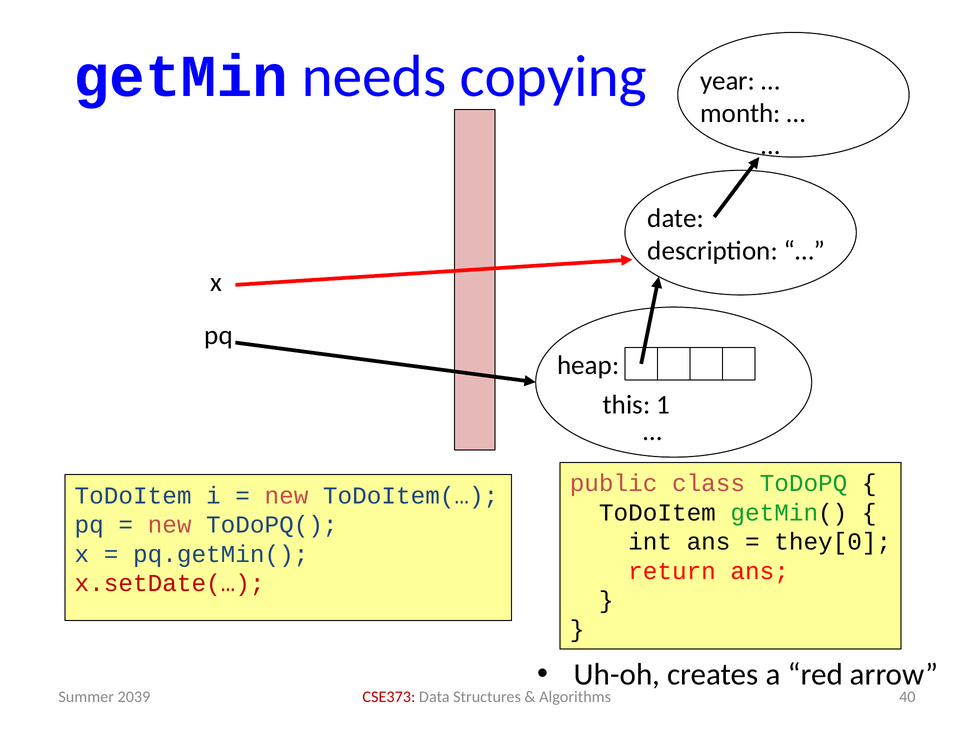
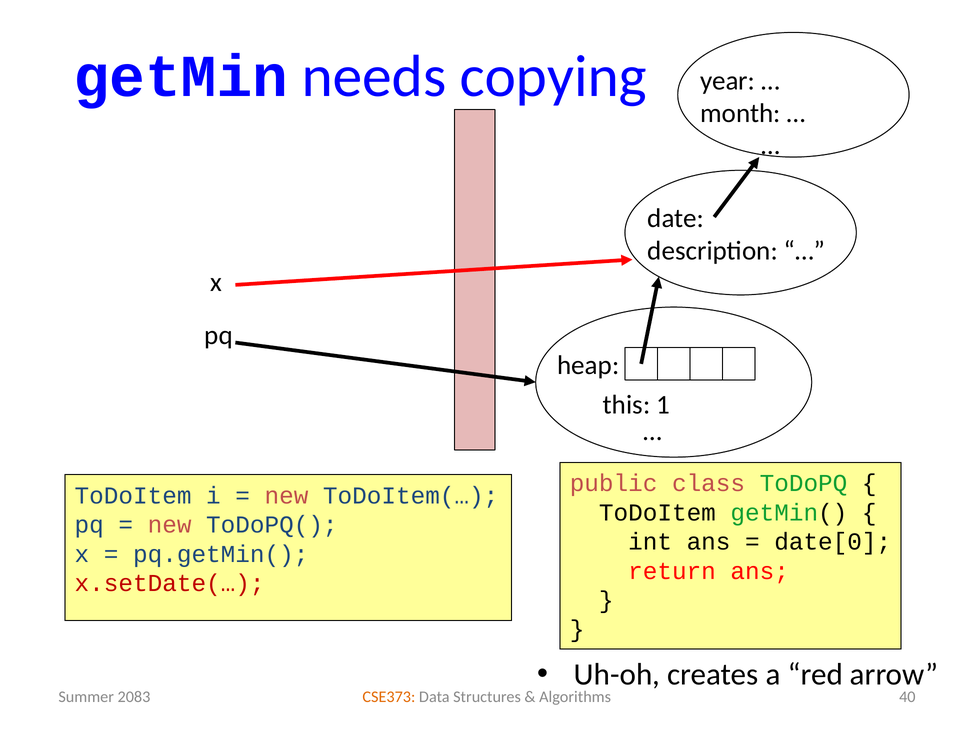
they[0: they[0 -> date[0 (833, 542)
CSE373 colour: red -> orange (389, 697)
2039: 2039 -> 2083 (134, 698)
